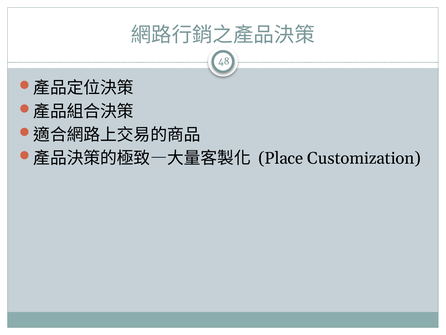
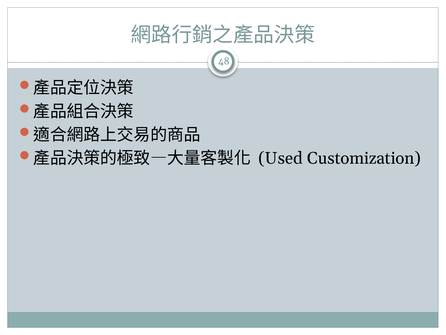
Place: Place -> Used (281, 158)
